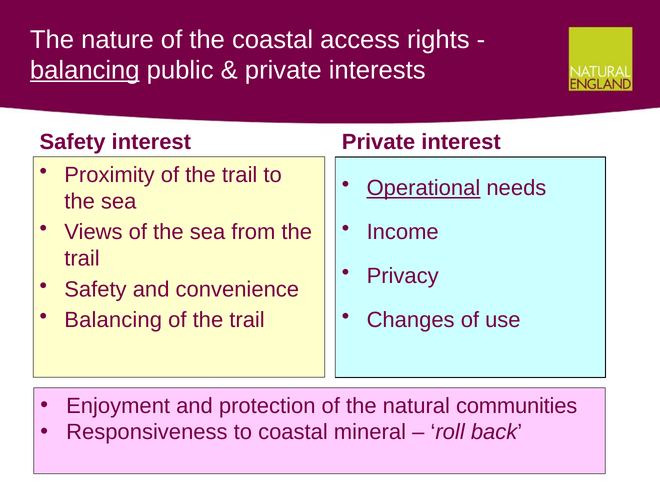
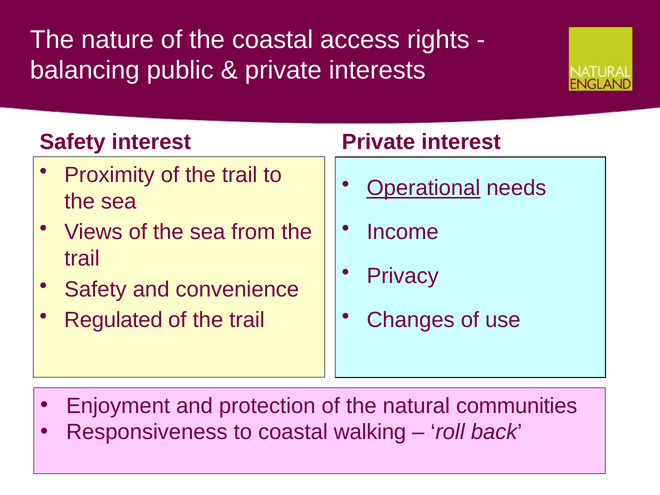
balancing underline: present -> none (85, 70)
Balancing: Balancing -> Regulated (113, 320)
mineral: mineral -> walking (370, 432)
